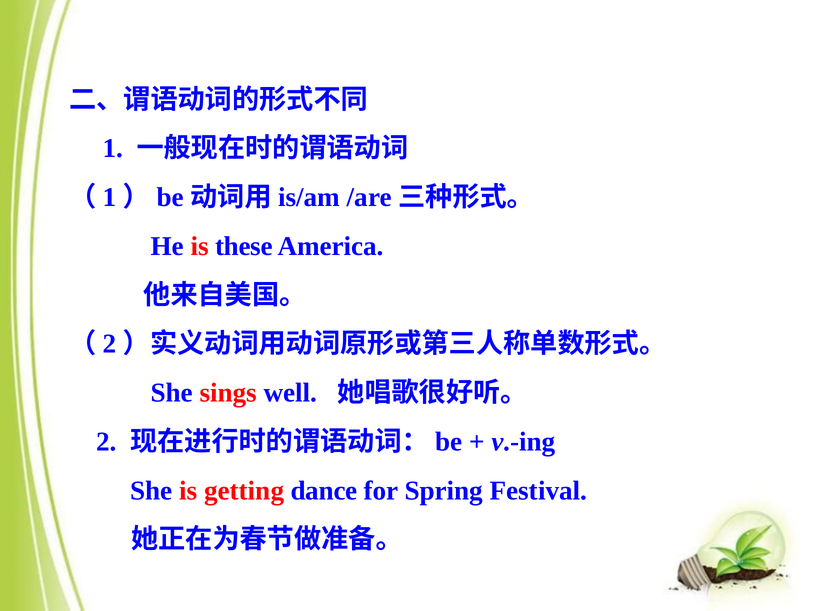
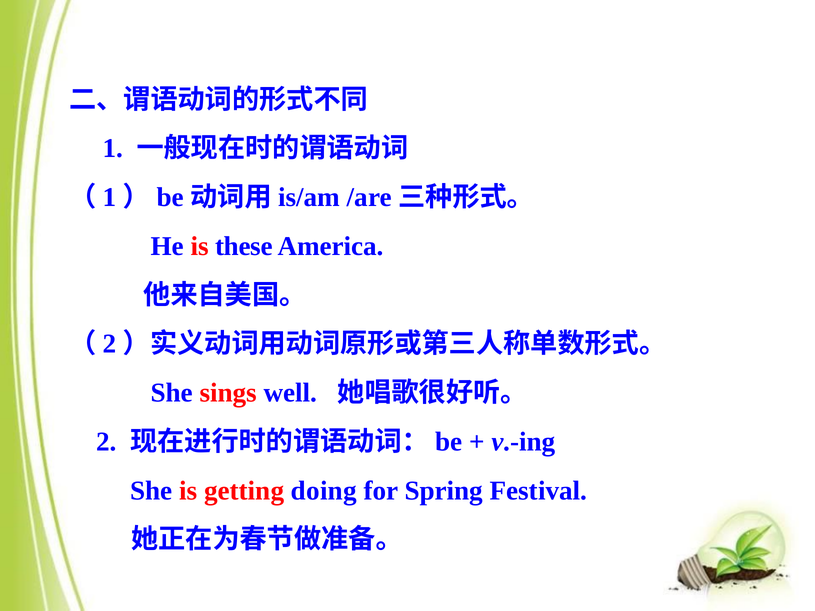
dance: dance -> doing (324, 491)
